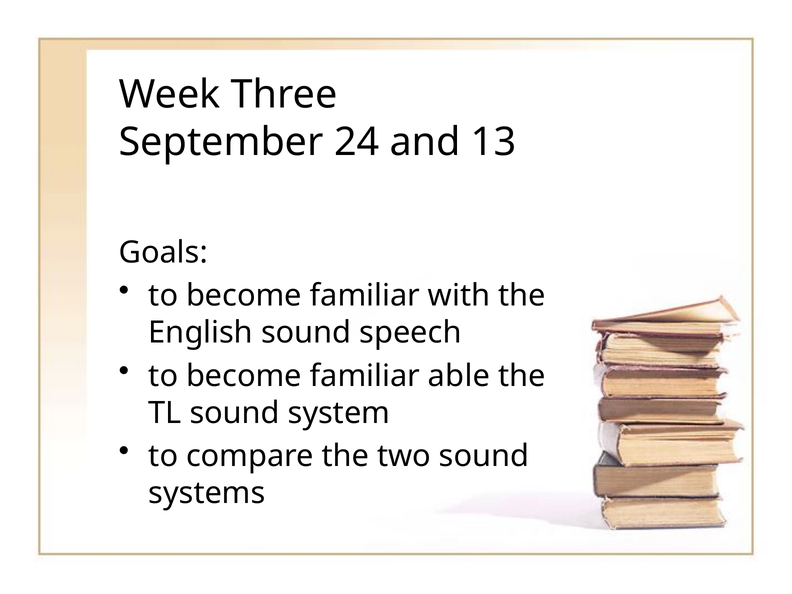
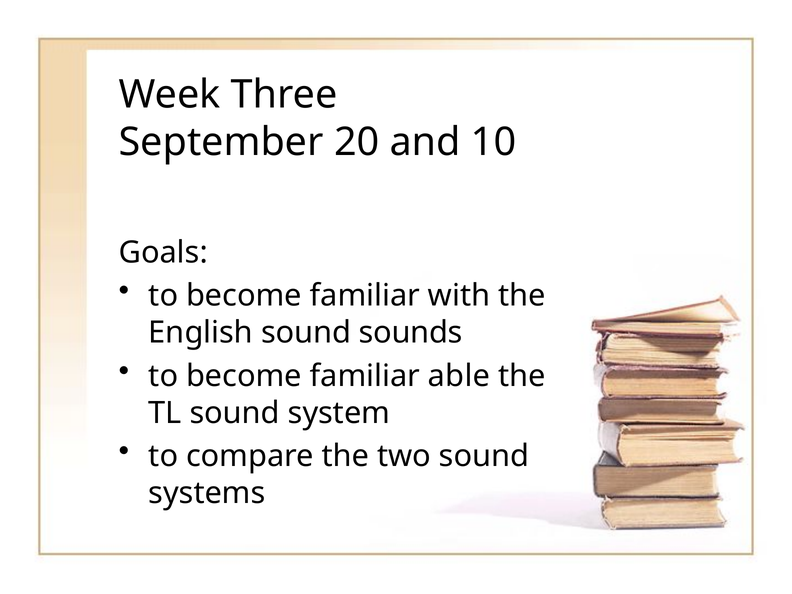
24: 24 -> 20 (357, 142)
13: 13 -> 10 (494, 142)
speech: speech -> sounds (411, 333)
